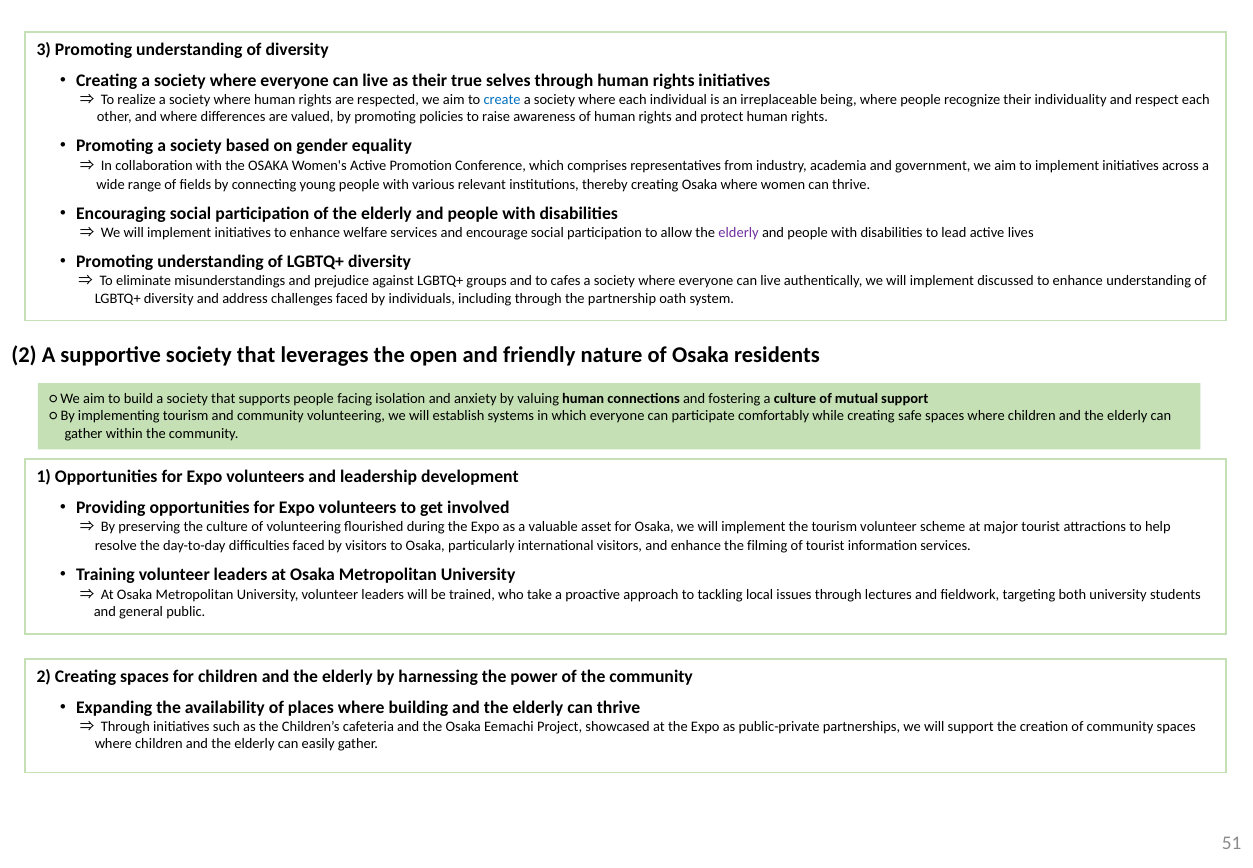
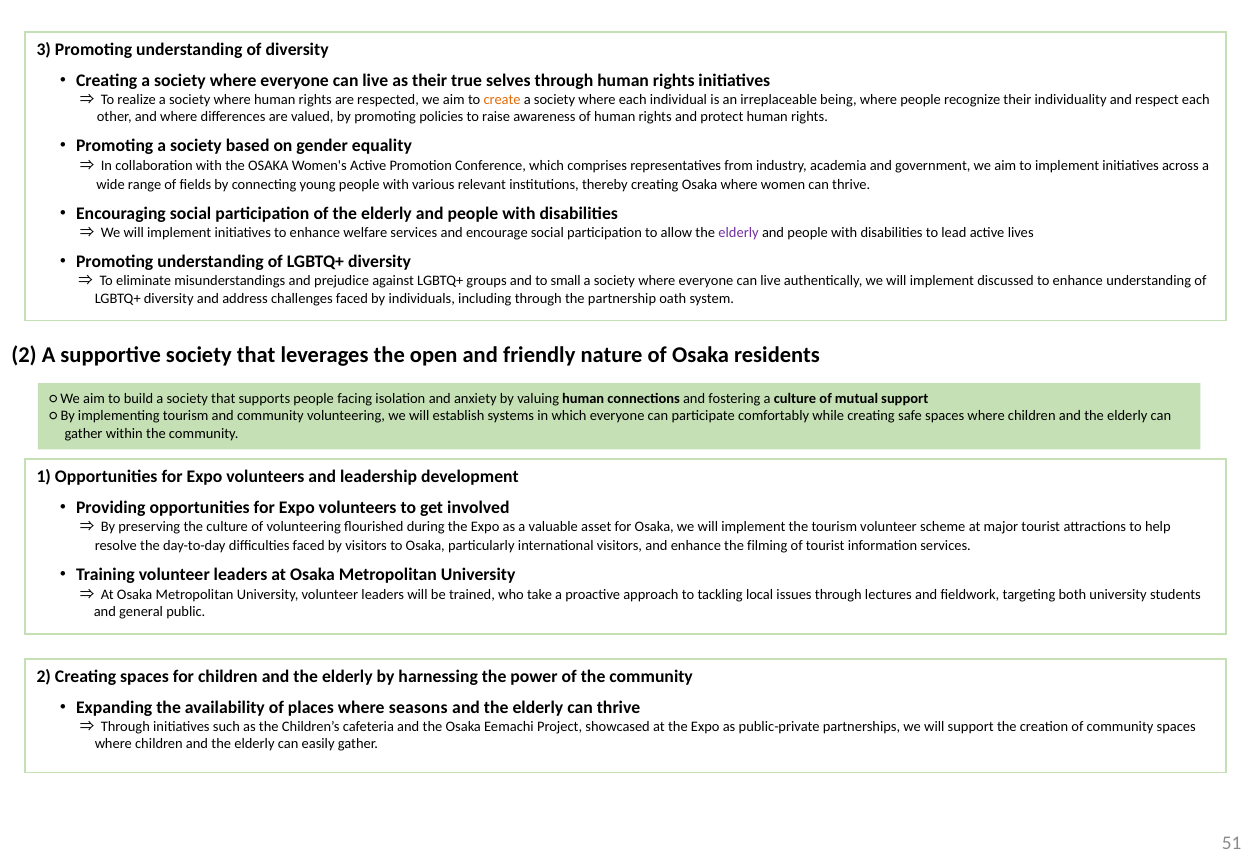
create colour: blue -> orange (502, 99)
cafes: cafes -> small (566, 281)
building: building -> seasons (418, 707)
